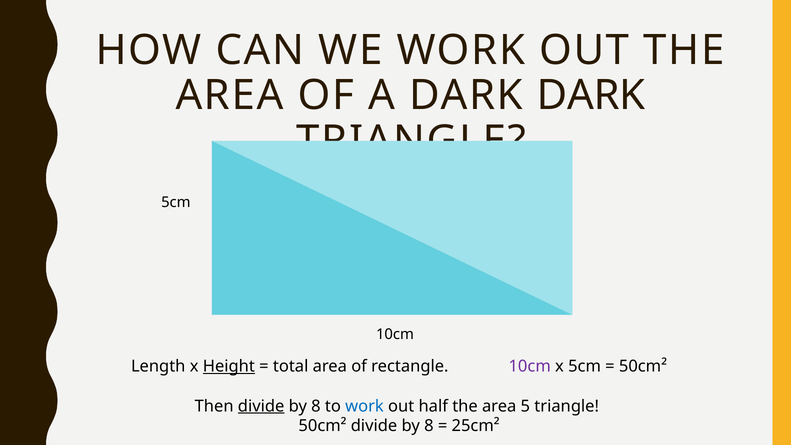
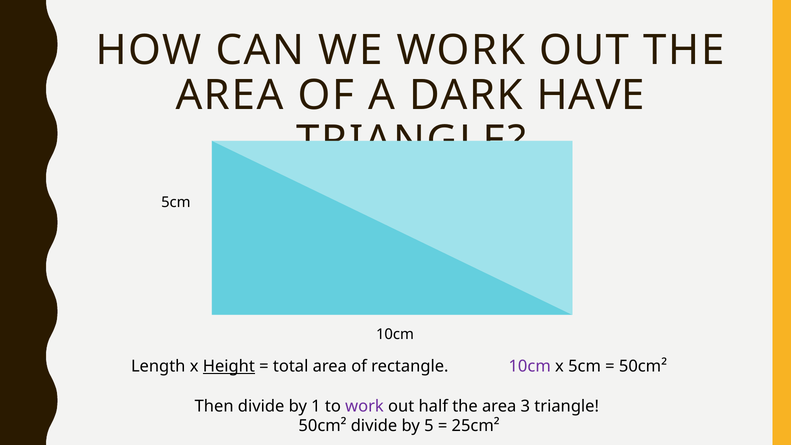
DARK DARK: DARK -> HAVE (591, 96)
divide underline: present -> none (261, 406)
8: 8 -> 1 (316, 406)
work colour: blue -> purple (364, 406)
5: 5 -> 3 (525, 406)
50cm² divide by 8: 8 -> 5 (429, 426)
